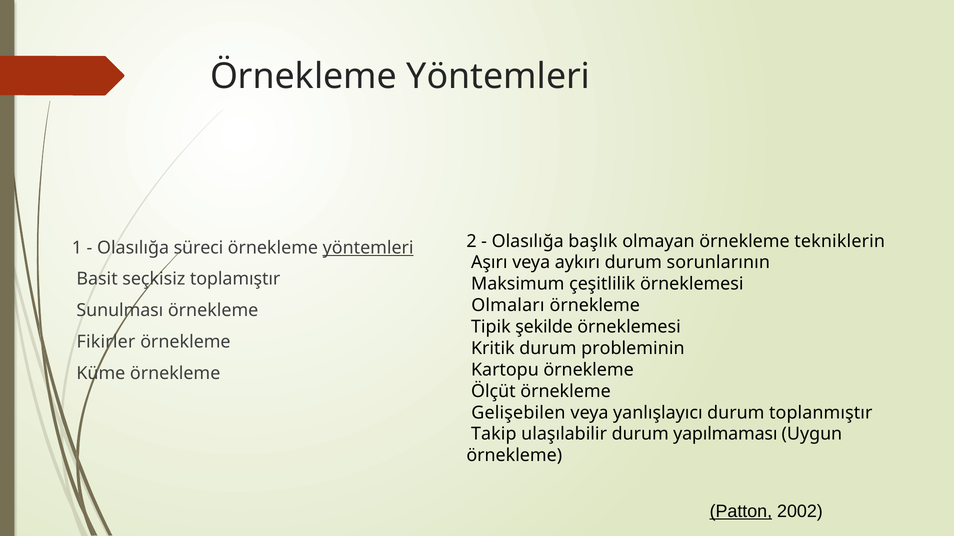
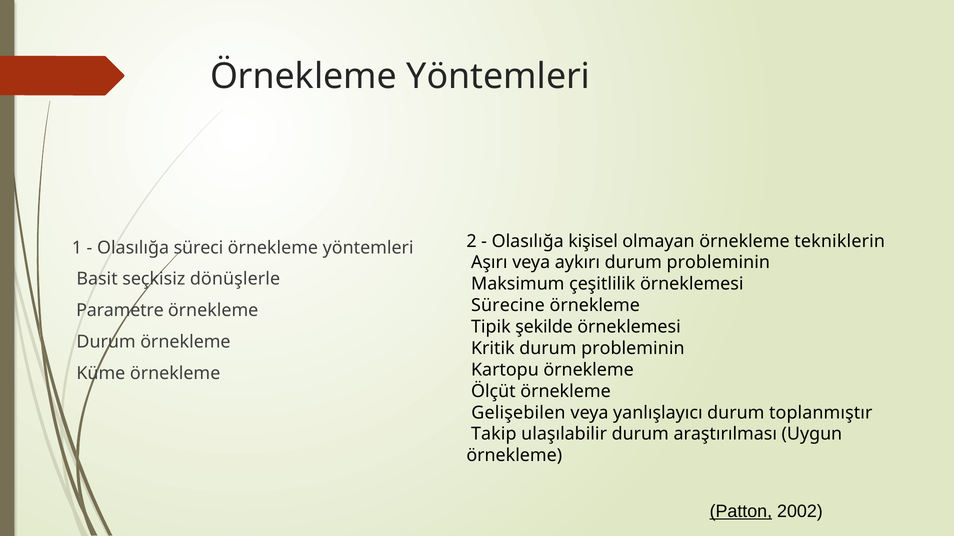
başlık: başlık -> kişisel (593, 241)
yöntemleri underline: present -> none (368, 248)
aykırı durum sorunlarının: sorunlarının -> probleminin (718, 263)
toplamıştır: toplamıştır -> dönüşlerle (235, 279)
Olmaları: Olmaları -> Sürecine (508, 306)
Sunulması: Sunulması -> Parametre (120, 311)
Fikirler: Fikirler -> Durum (106, 342)
yapılmaması: yapılmaması -> araştırılması (725, 435)
